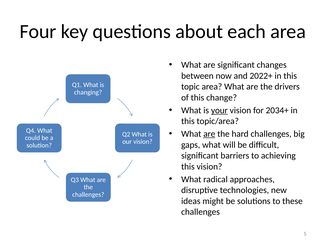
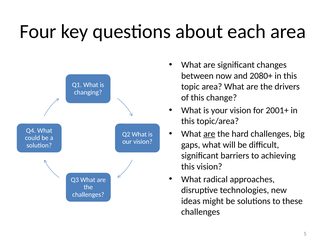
2022+: 2022+ -> 2080+ (261, 76)
your underline: present -> none (219, 110)
2034+: 2034+ -> 2001+ (277, 110)
